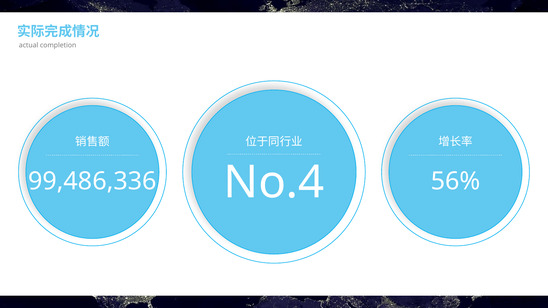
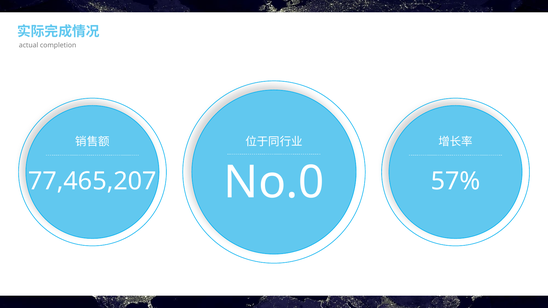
No.4: No.4 -> No.0 (274, 183)
99,486,336: 99,486,336 -> 77,465,207 (92, 181)
56%: 56% -> 57% (456, 181)
